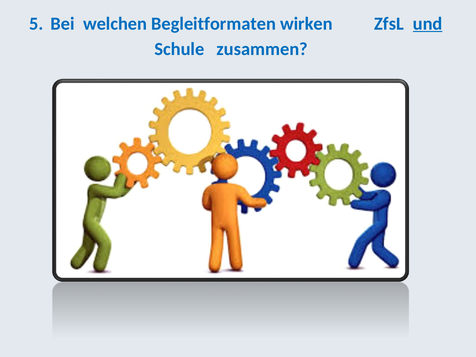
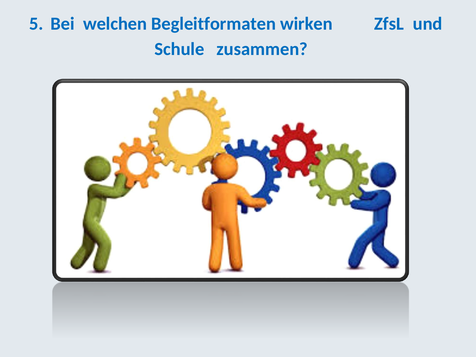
und underline: present -> none (428, 24)
